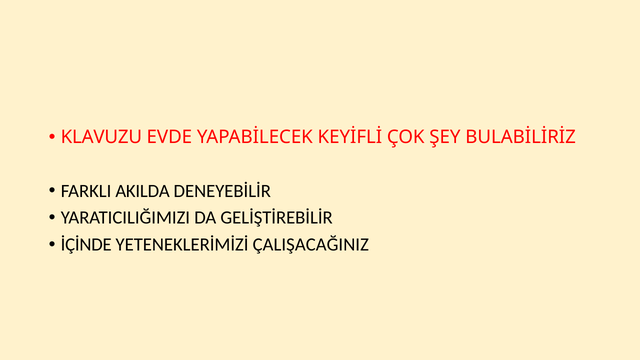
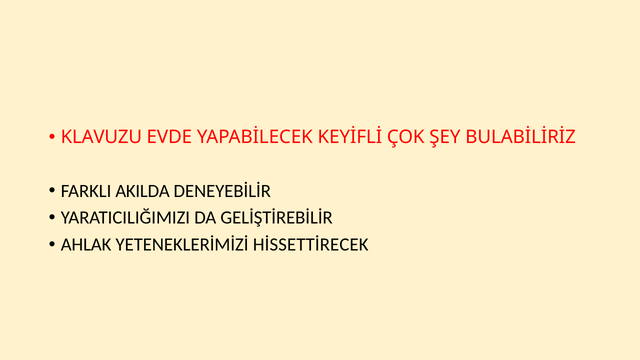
İÇİNDE: İÇİNDE -> AHLAK (86, 245)
ÇALIŞACAĞINIZ: ÇALIŞACAĞINIZ -> HİSSETTİRECEK (311, 245)
